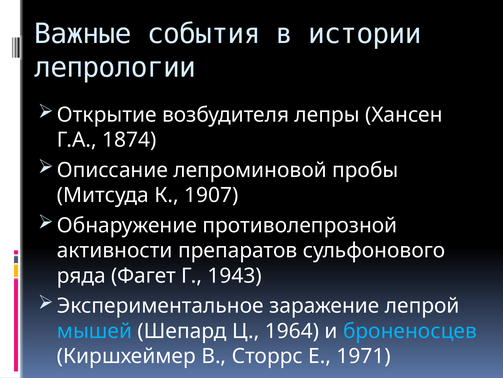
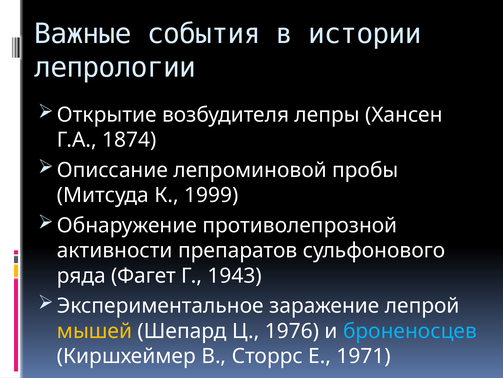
1907: 1907 -> 1999 (211, 195)
мышей colour: light blue -> yellow (95, 330)
1964: 1964 -> 1976 (292, 330)
